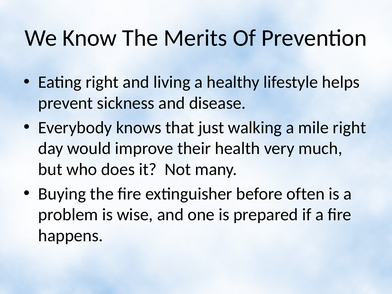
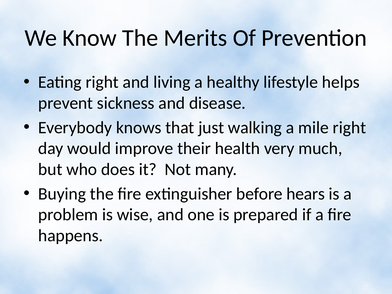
often: often -> hears (306, 194)
